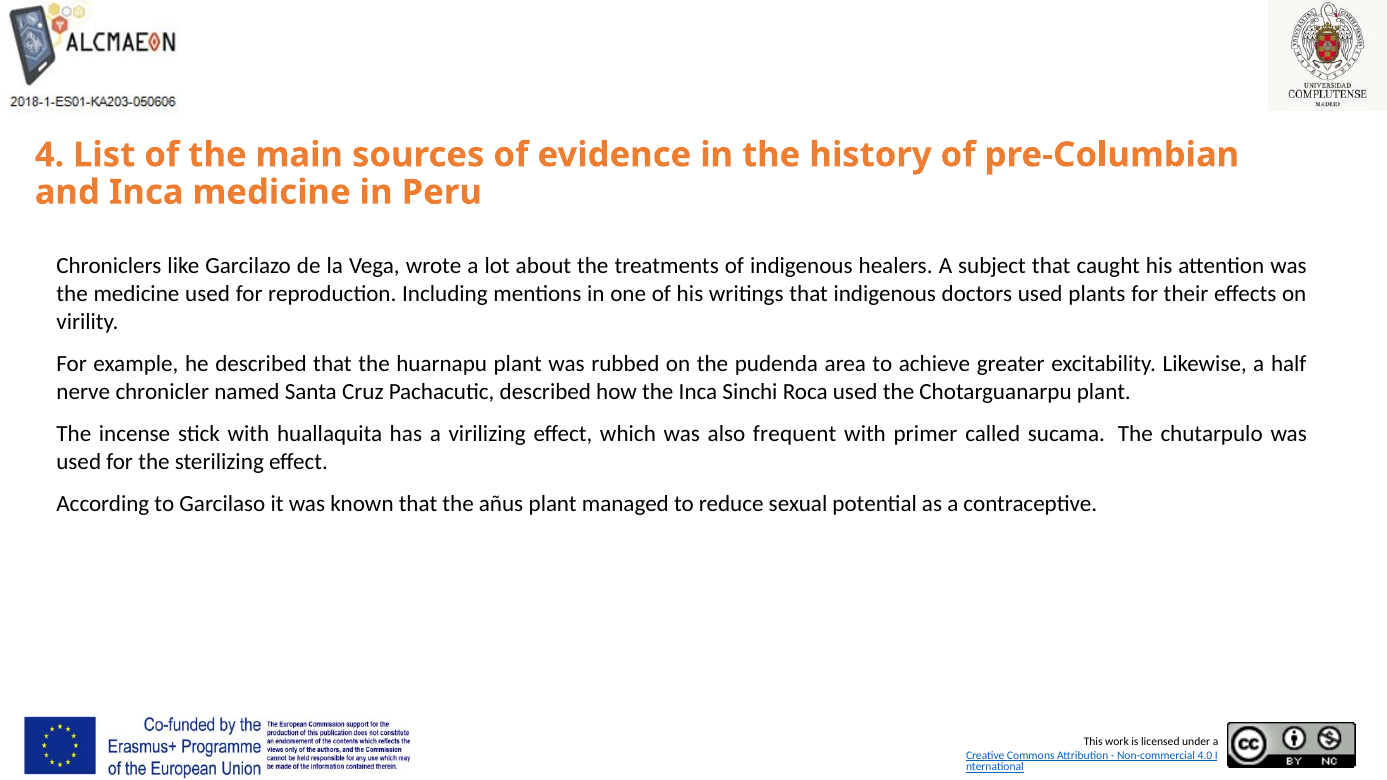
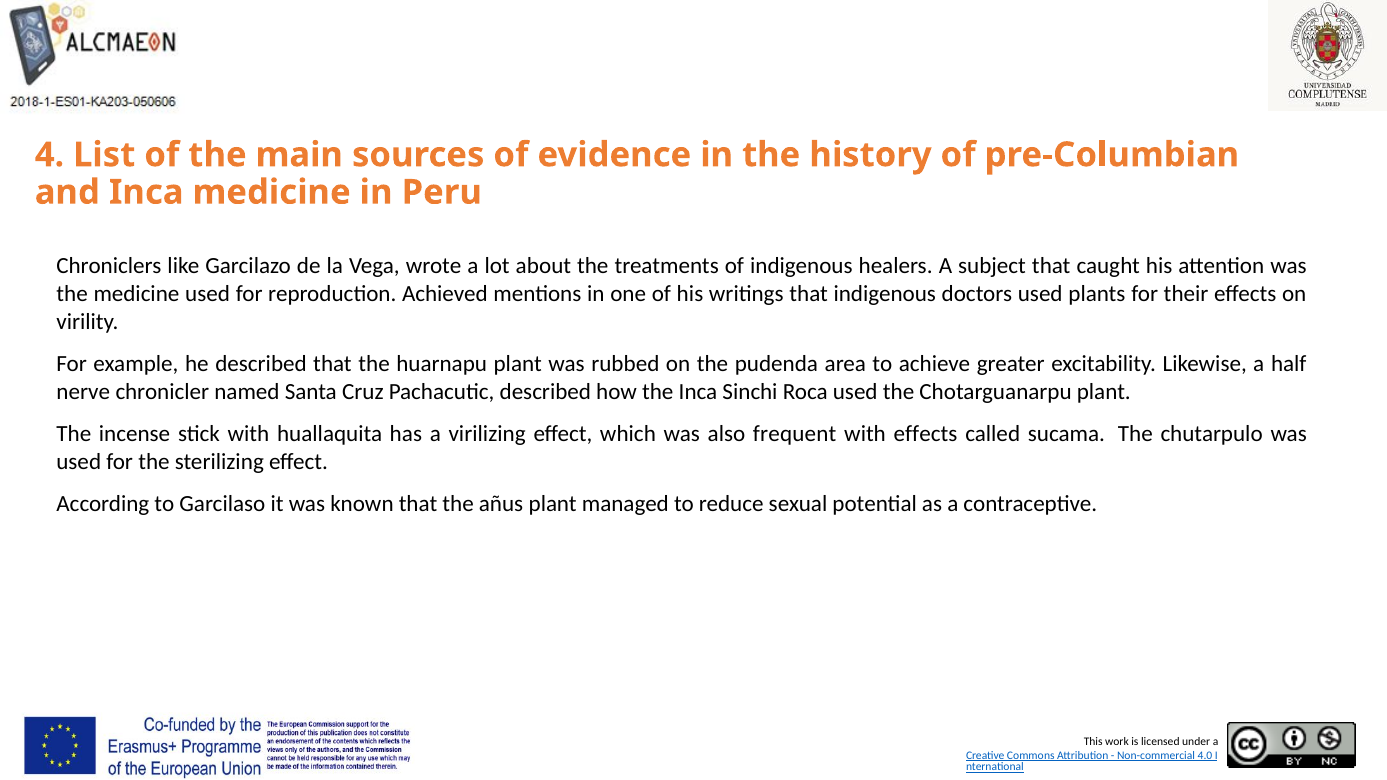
Including: Including -> Achieved (445, 294)
with primer: primer -> effects (925, 434)
